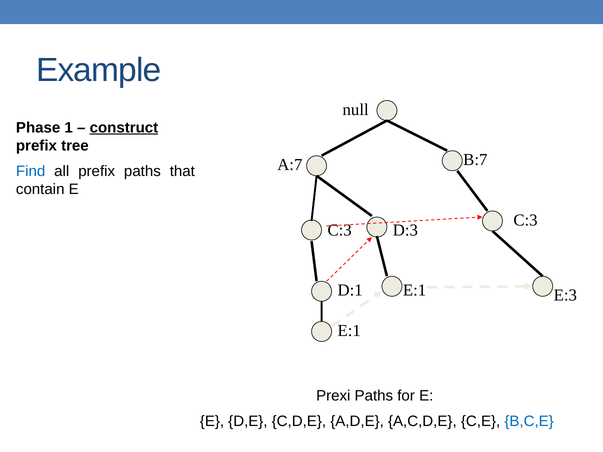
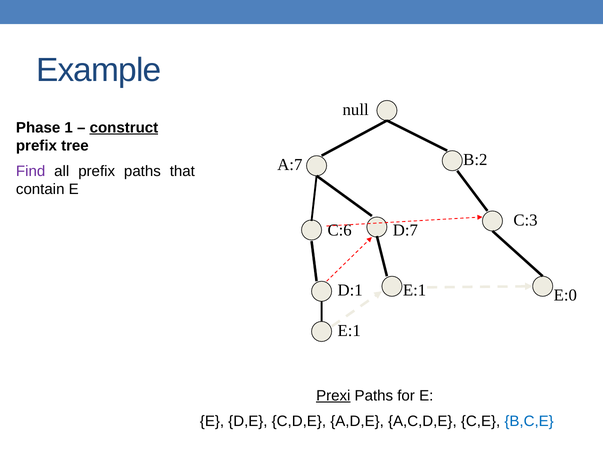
B:7: B:7 -> B:2 (475, 160)
Find colour: blue -> purple (31, 171)
C:3: C:3 -> C:6 (340, 230)
D:3: D:3 -> D:7 (405, 230)
E:3: E:3 -> E:0 (565, 296)
Prexi underline: none -> present (333, 396)
